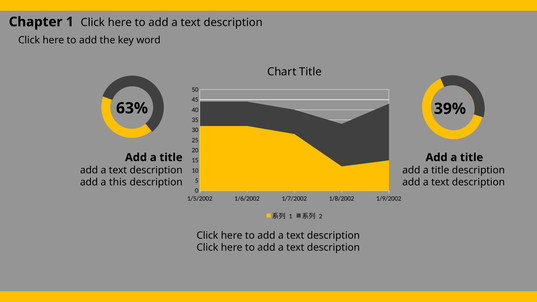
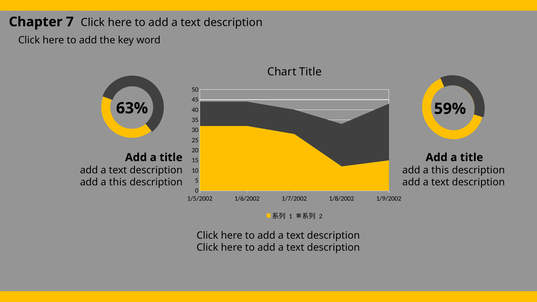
Chapter 1: 1 -> 7 (70, 22)
39%: 39% -> 59% (450, 109)
title: title -> this (440, 170)
